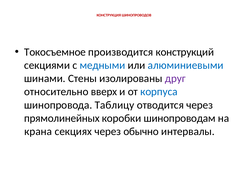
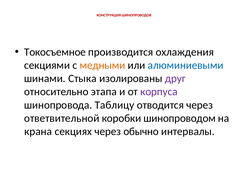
конструкций: конструкций -> охлаждения (185, 52)
медными colour: blue -> orange (102, 65)
Стены: Стены -> Стыка (82, 79)
вверх: вверх -> этапа (104, 92)
корпуса colour: blue -> purple (159, 92)
прямолинейных: прямолинейных -> ответвительной (62, 118)
шинопроводам: шинопроводам -> шинопроводом (180, 118)
